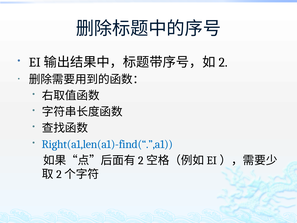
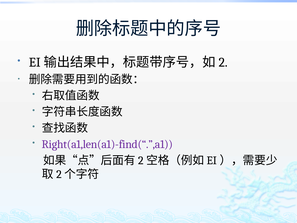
Right(a1,len(a1)-find(“.”,a1 colour: blue -> purple (107, 144)
